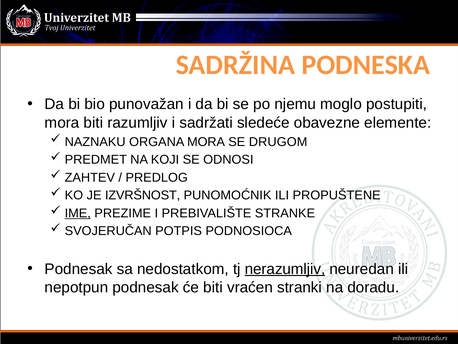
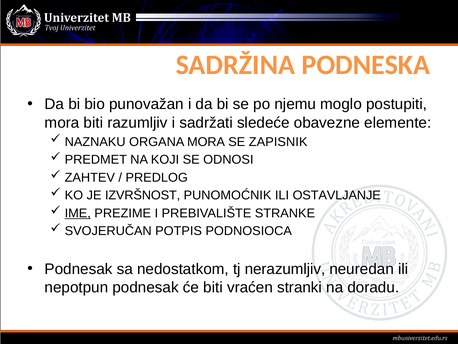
DRUGOM: DRUGOM -> ZAPISNIK (278, 142)
PROPUŠTENE: PROPUŠTENE -> OSTAVLJANJE (337, 195)
nerazumljiv underline: present -> none (285, 269)
